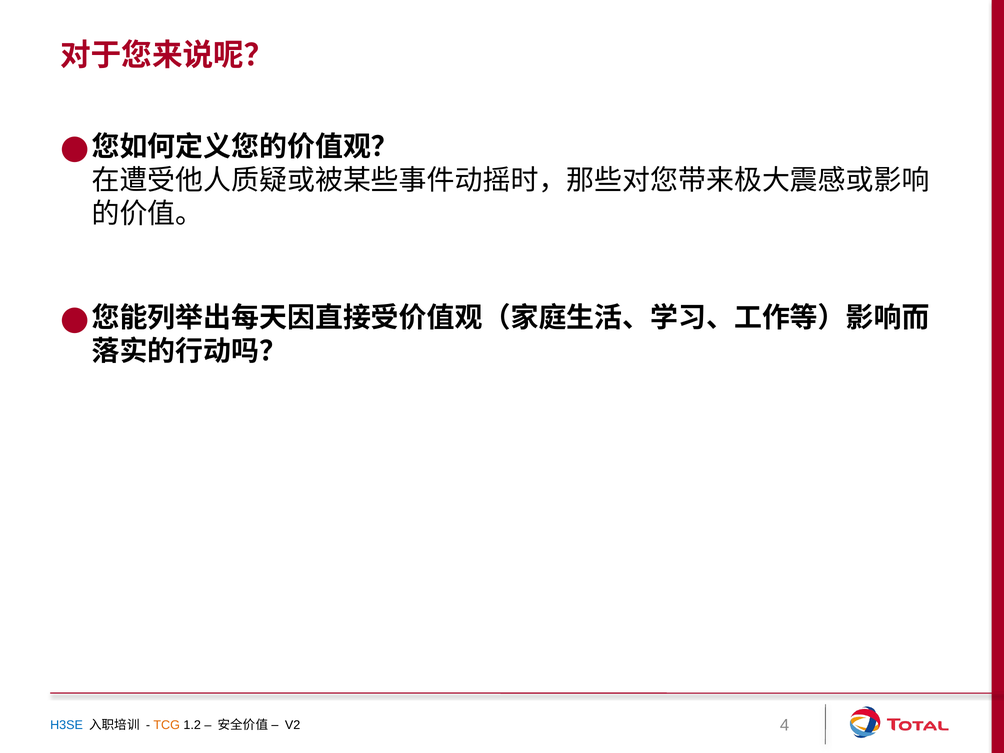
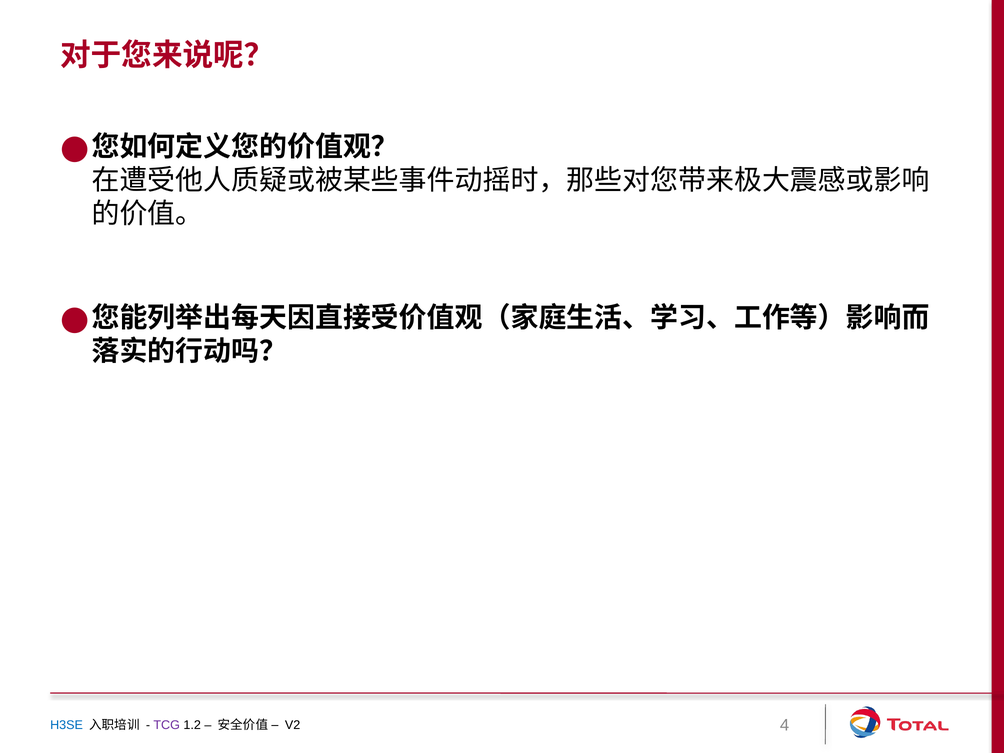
TCG colour: orange -> purple (167, 725)
